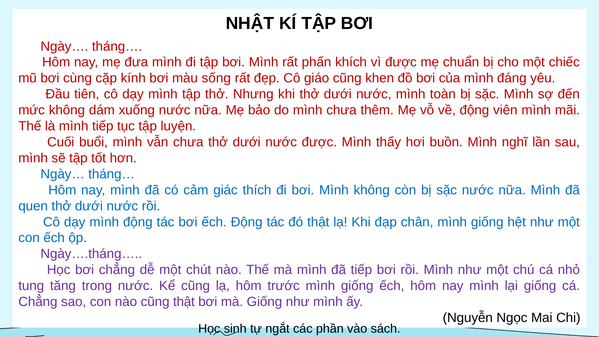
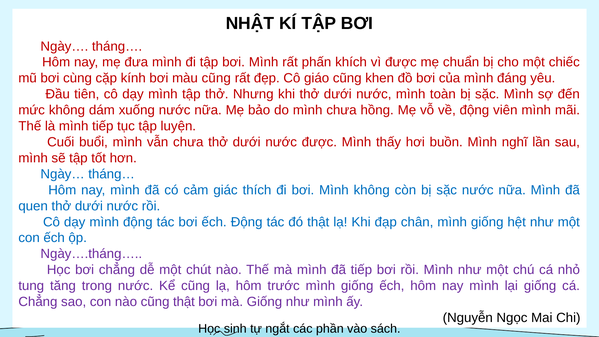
màu sống: sống -> cũng (216, 78)
thêm: thêm -> hồng (377, 110)
